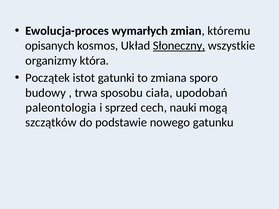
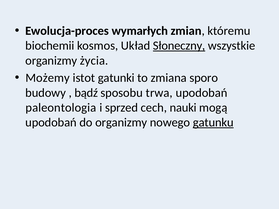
opisanych: opisanych -> biochemii (50, 46)
która: która -> życia (94, 61)
Początek: Początek -> Możemy (48, 78)
trwa: trwa -> bądź (86, 93)
ciała: ciała -> trwa (159, 93)
szczątków: szczątków -> upodobań (51, 123)
do podstawie: podstawie -> organizmy (121, 123)
gatunku underline: none -> present (213, 123)
